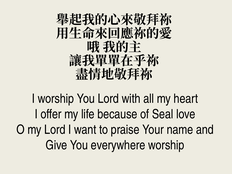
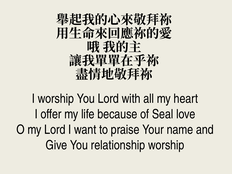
everywhere: everywhere -> relationship (118, 145)
